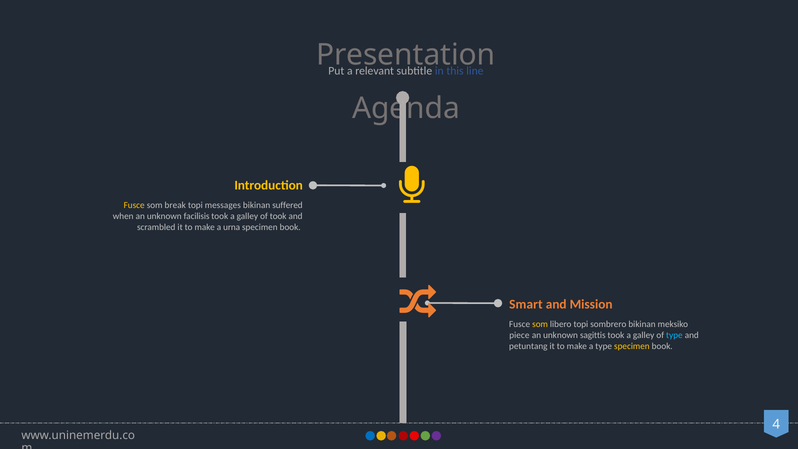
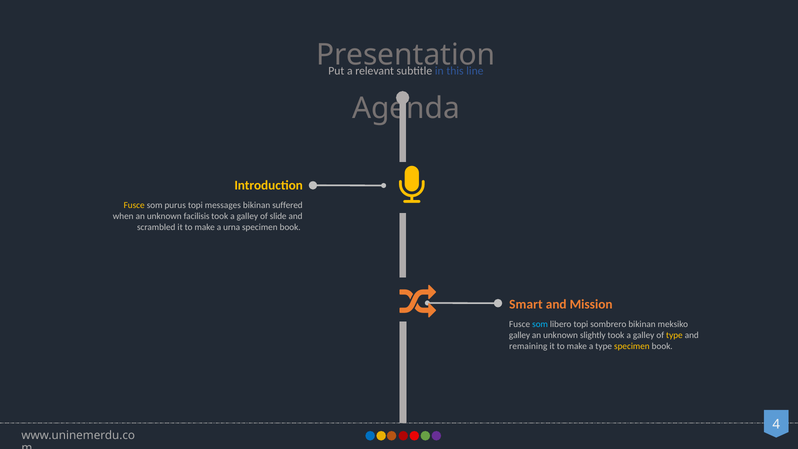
break: break -> purus (175, 205)
of took: took -> slide (278, 216)
som colour: yellow -> light blue (540, 324)
piece: piece -> galley (519, 335)
sagittis: sagittis -> slightly (593, 335)
type colour: light blue -> yellow (674, 335)
petuntang: petuntang -> remaining (528, 346)
